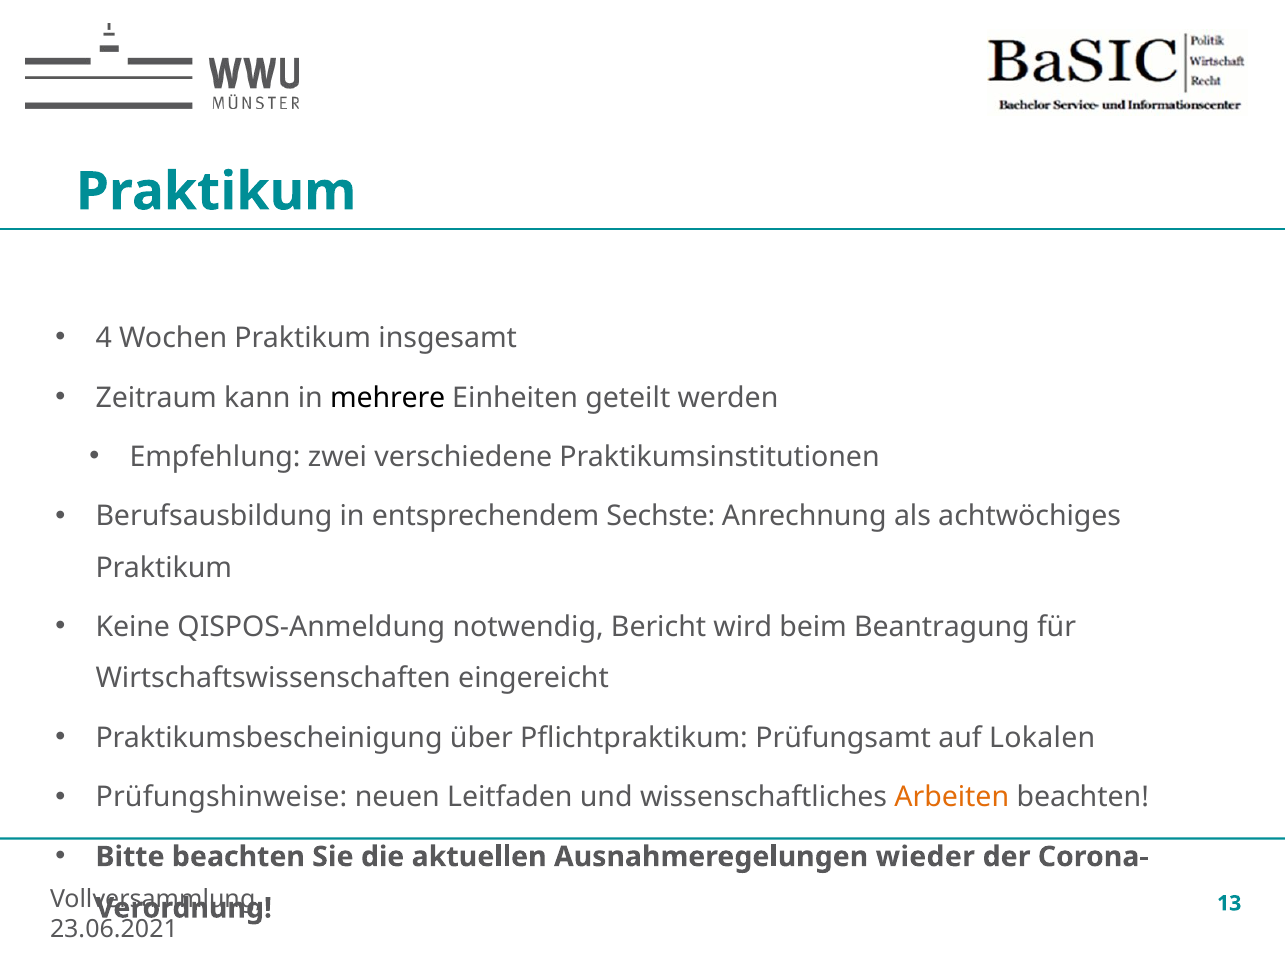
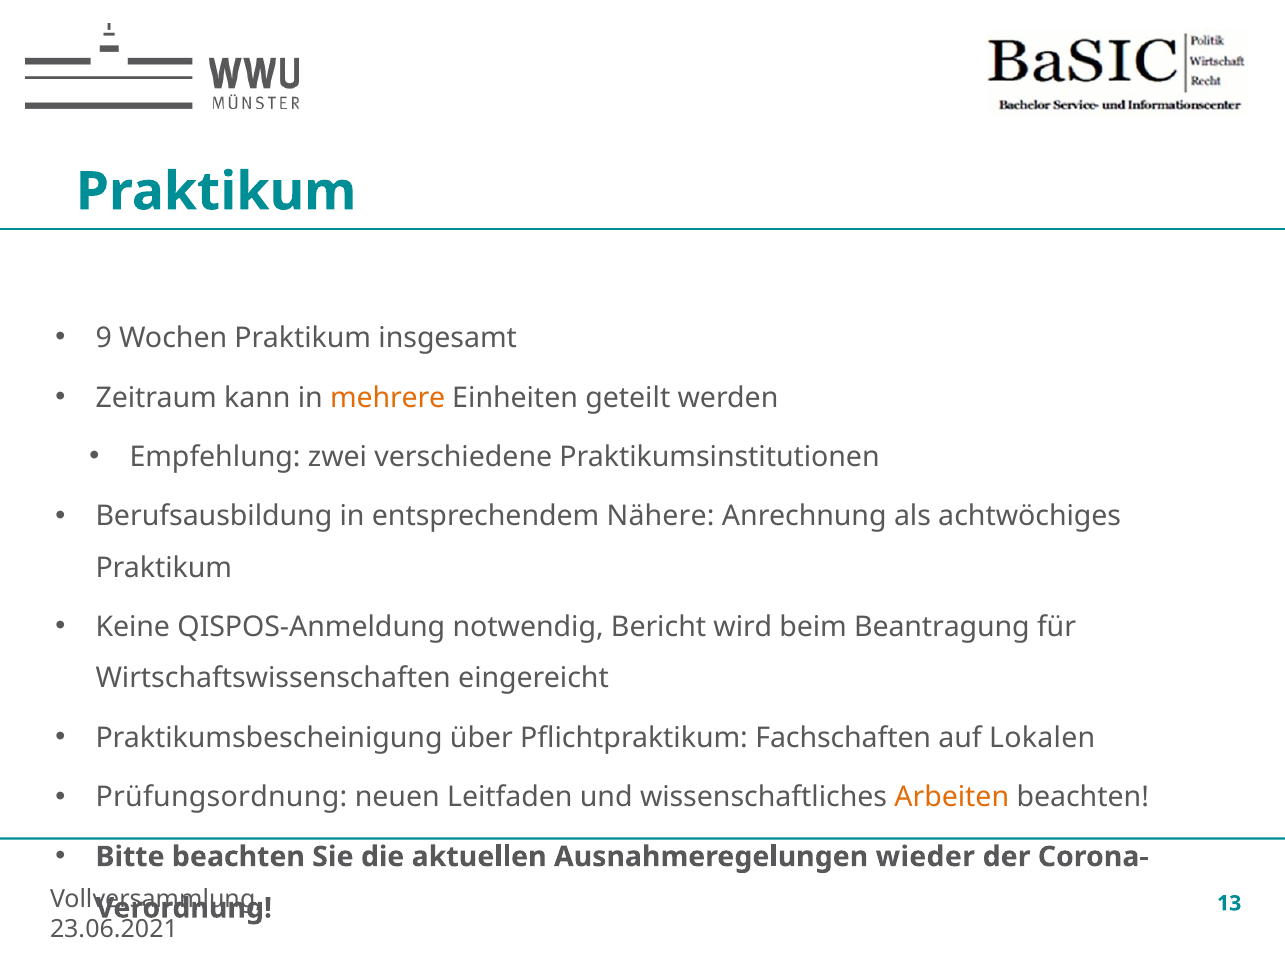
4: 4 -> 9 (104, 338)
mehrere colour: black -> orange (388, 397)
Sechste: Sechste -> Nähere (661, 516)
Prüfungsamt: Prüfungsamt -> Fachschaften (843, 738)
Prüfungshinweise: Prüfungshinweise -> Prüfungsordnung (221, 797)
